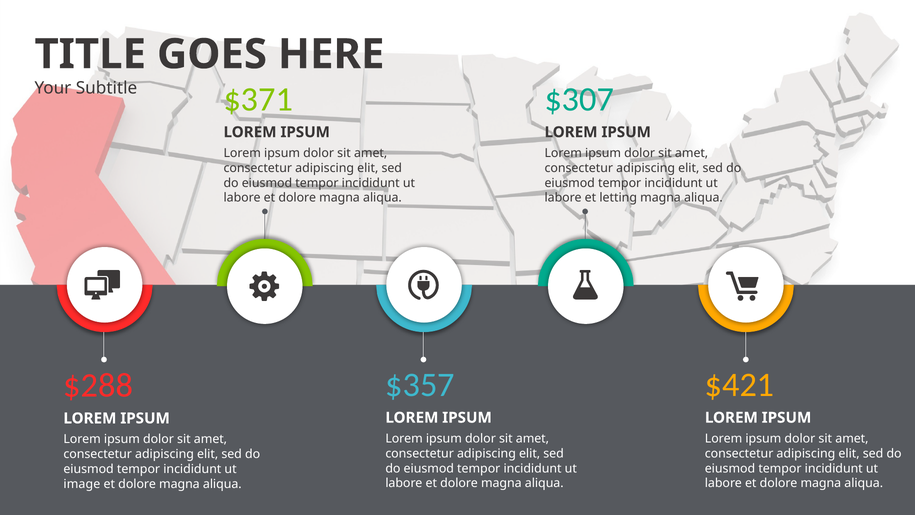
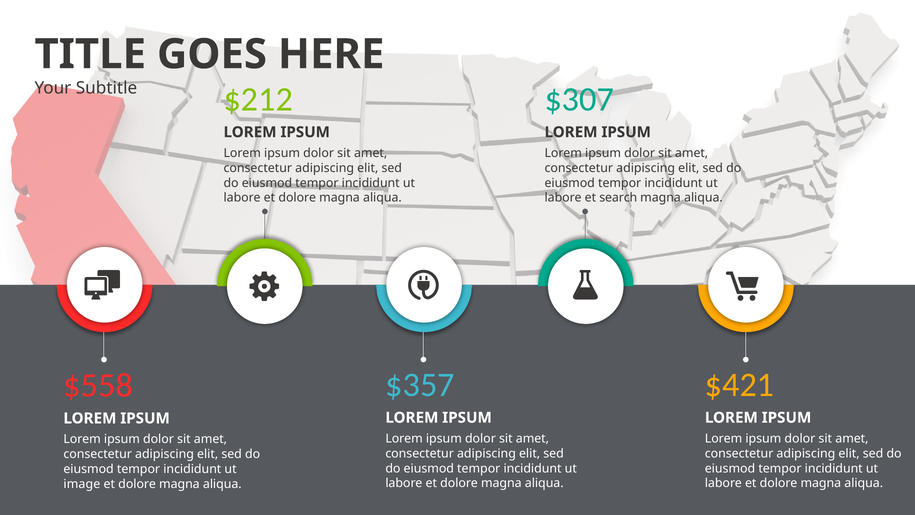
$371: $371 -> $212 (258, 99)
letting: letting -> search (618, 198)
$288: $288 -> $558 (98, 385)
